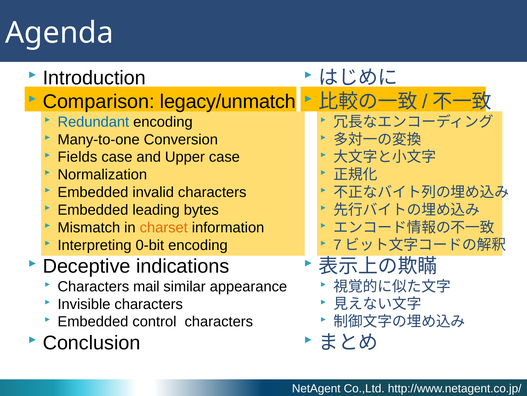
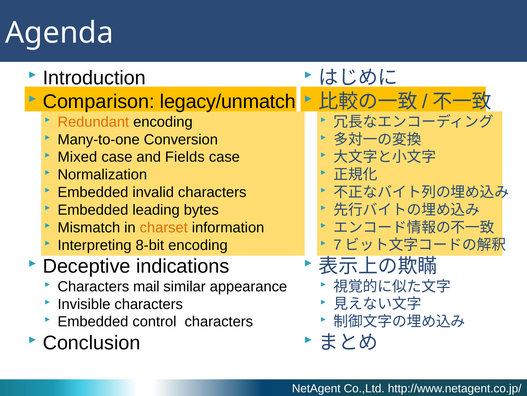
Redundant colour: blue -> orange (93, 122)
Fields: Fields -> Mixed (77, 157)
Upper: Upper -> Fields (185, 157)
0-bit: 0-bit -> 8-bit (150, 245)
